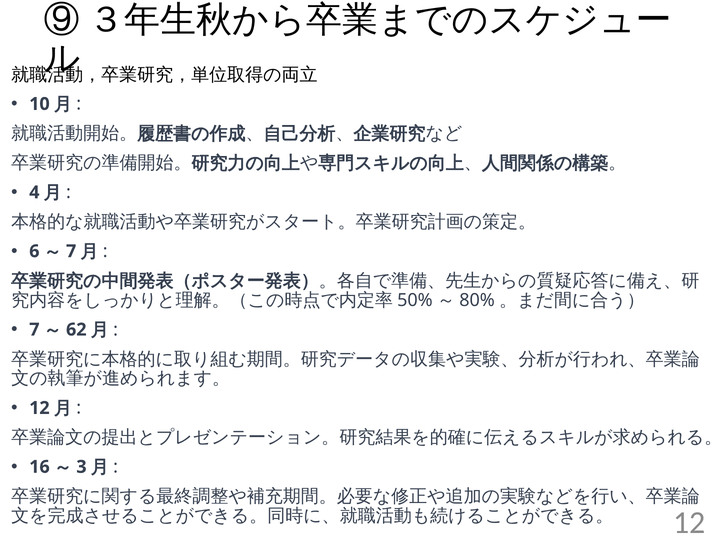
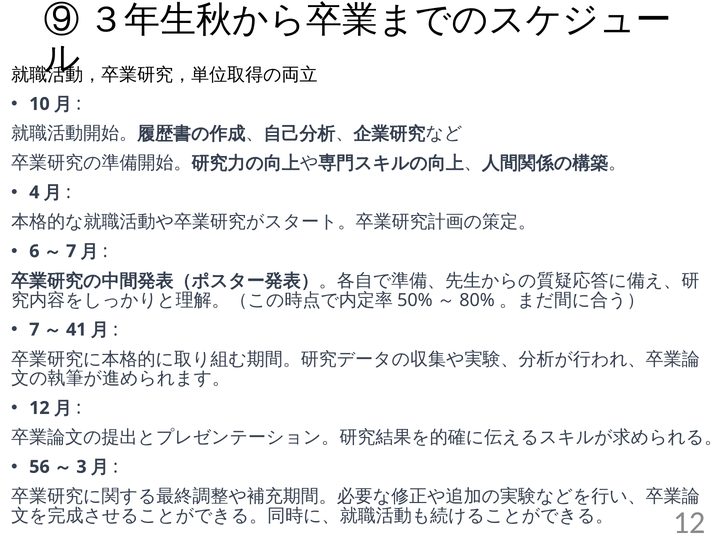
62: 62 -> 41 (76, 330)
16: 16 -> 56 (39, 467)
